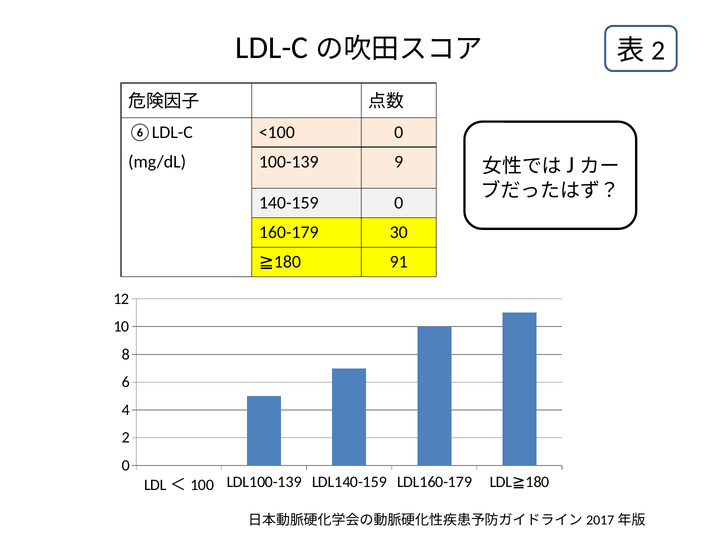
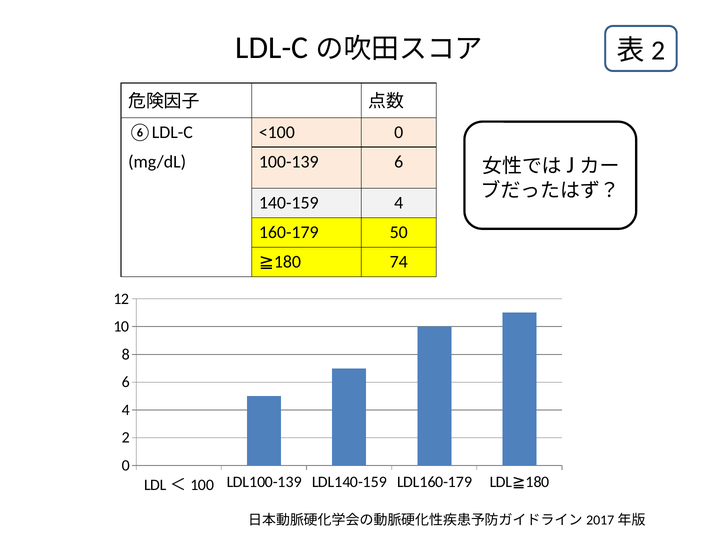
100-139 9: 9 -> 6 (399, 162)
140-159 0: 0 -> 4 (399, 203)
30: 30 -> 50 (399, 233)
91: 91 -> 74 (399, 262)
